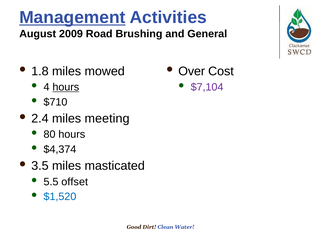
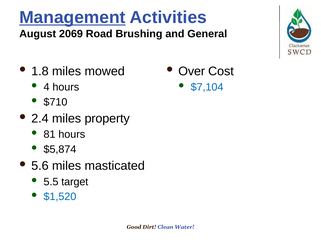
2009: 2009 -> 2069 (71, 34)
hours underline: present -> none (66, 87)
$7,104 colour: purple -> blue (207, 87)
meeting: meeting -> property (107, 119)
80: 80 -> 81 (50, 135)
$4,374: $4,374 -> $5,874 (60, 150)
3.5: 3.5 -> 5.6 (40, 166)
offset: offset -> target (75, 182)
